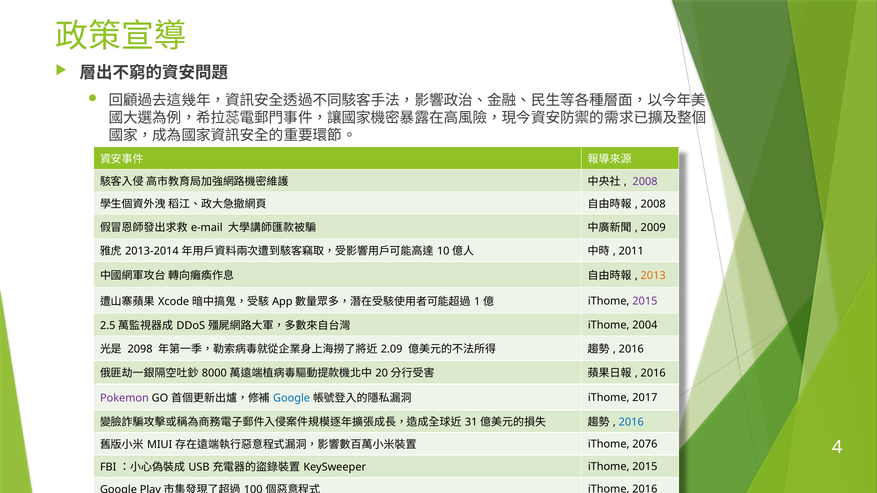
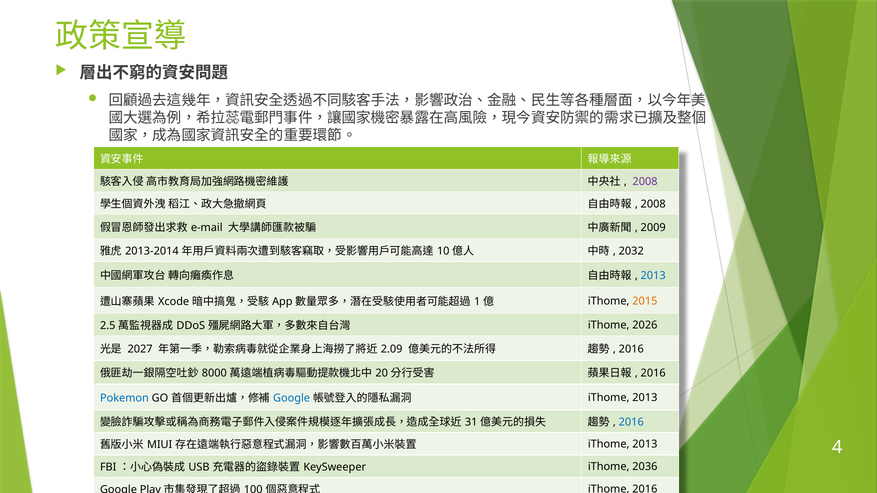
2011: 2011 -> 2032 (631, 251)
2013 colour: orange -> blue (653, 276)
2015 colour: purple -> orange (645, 301)
2004: 2004 -> 2026 (645, 325)
2098: 2098 -> 2027 (140, 349)
Pokemon colour: purple -> blue (124, 398)
2017: 2017 -> 2013 (645, 398)
2076: 2076 -> 2013 (645, 445)
2015: 2015 -> 2036 (645, 467)
